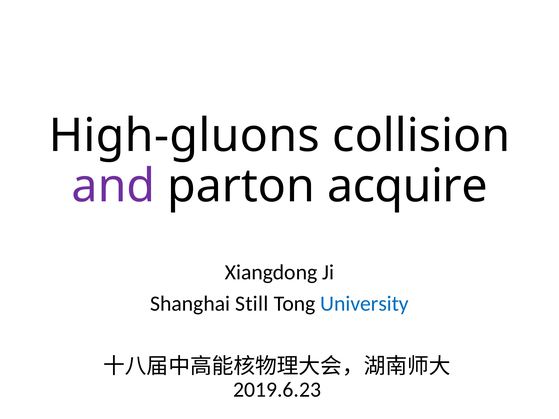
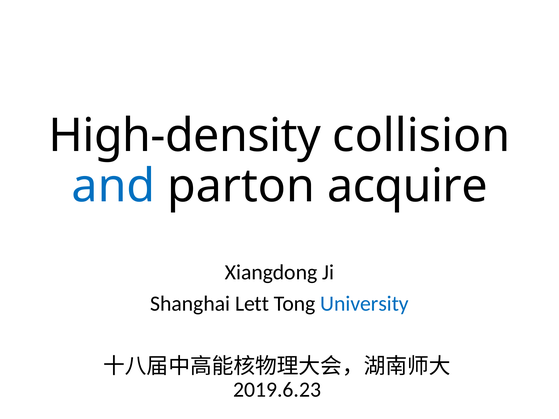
High-gluons: High-gluons -> High-density (185, 136)
and colour: purple -> blue (113, 186)
Still: Still -> Lett (252, 304)
